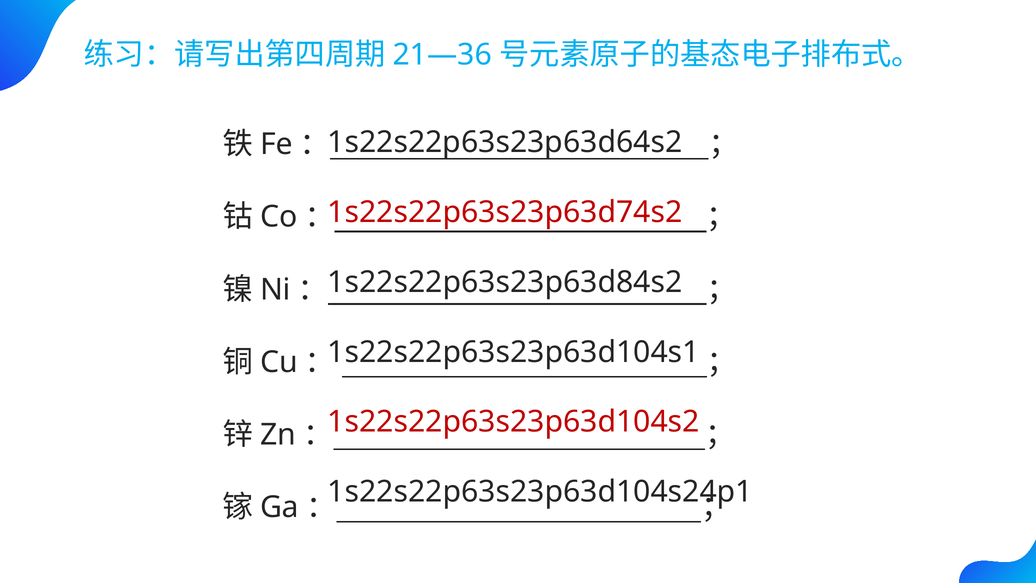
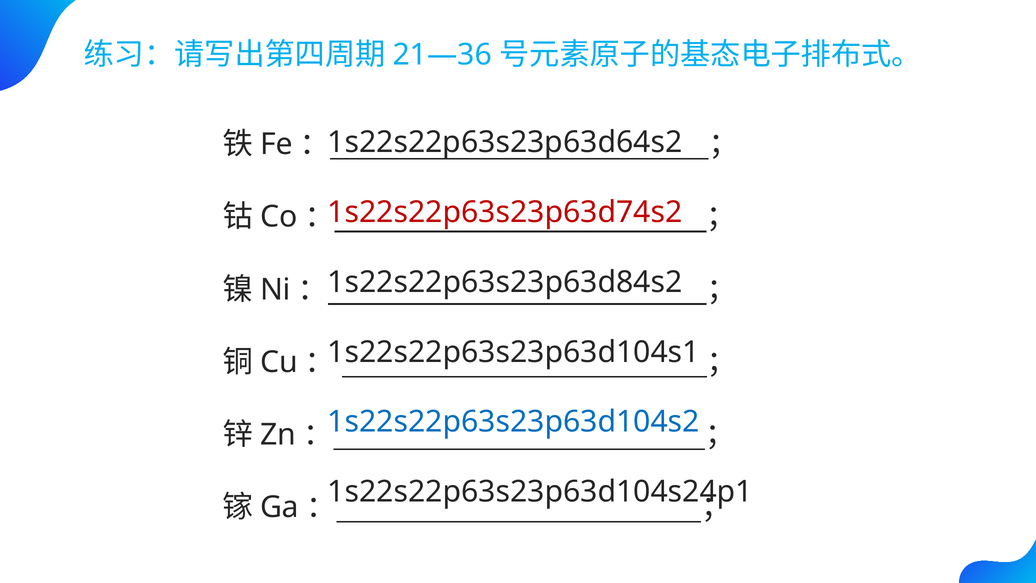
1s22s22p63s23p63d104s2 colour: red -> blue (514, 422)
